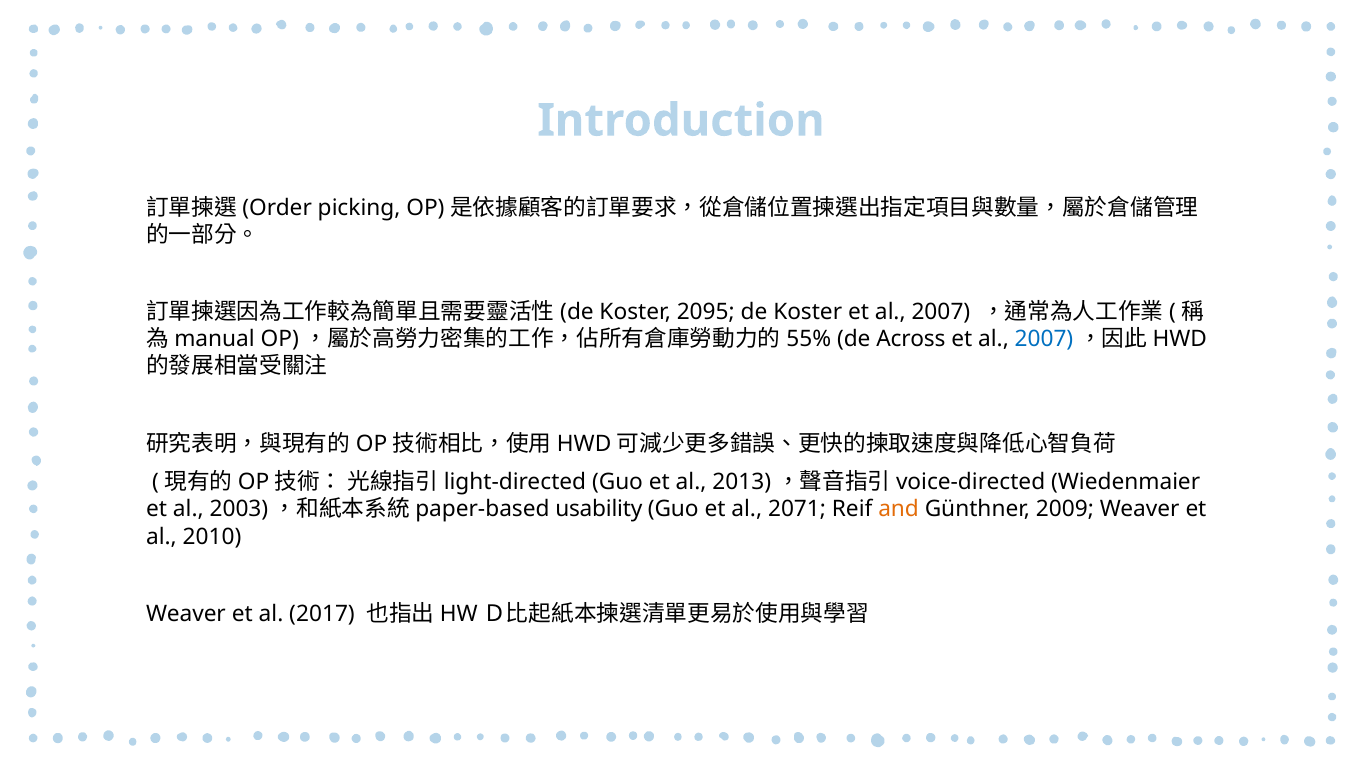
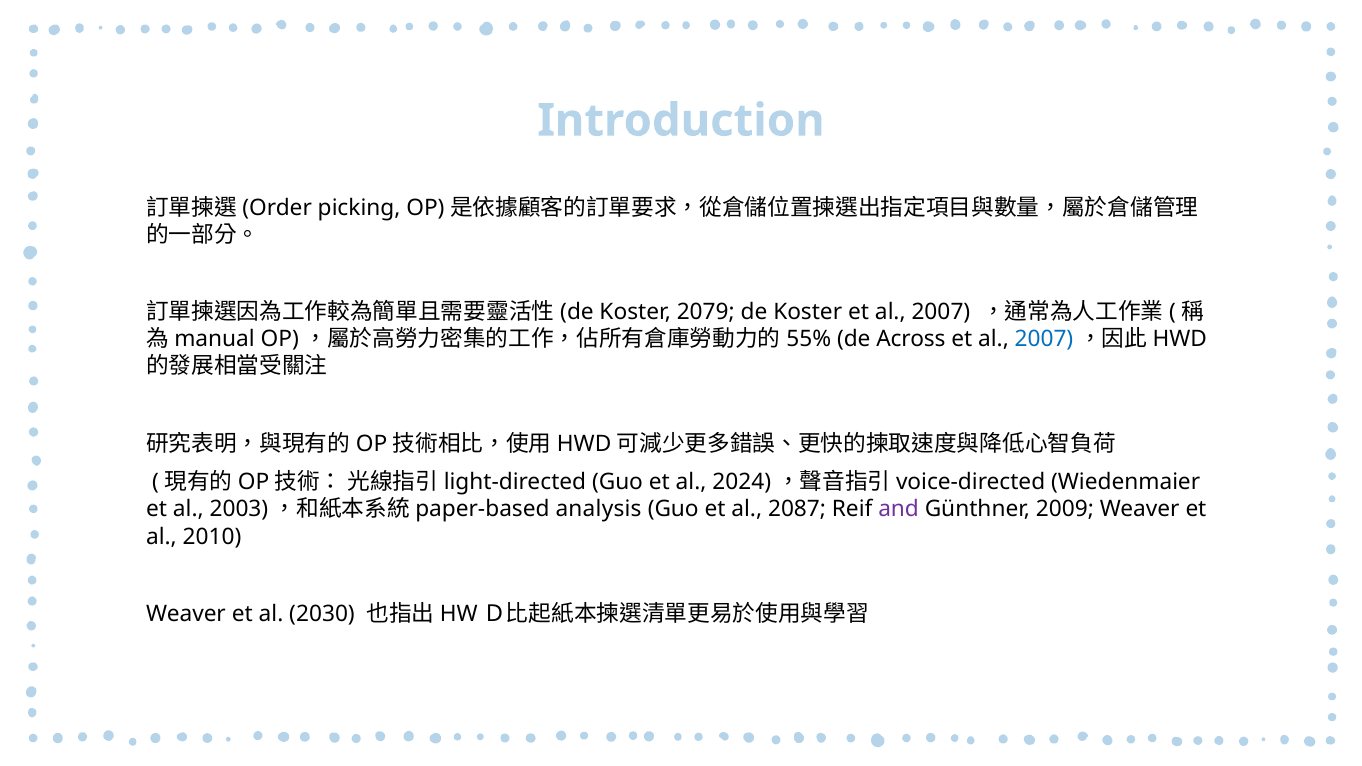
2095: 2095 -> 2079 (706, 312)
2013: 2013 -> 2024 (742, 482)
usability: usability -> analysis (599, 510)
2071: 2071 -> 2087 (797, 510)
and colour: orange -> purple (899, 510)
2017: 2017 -> 2030 (322, 614)
